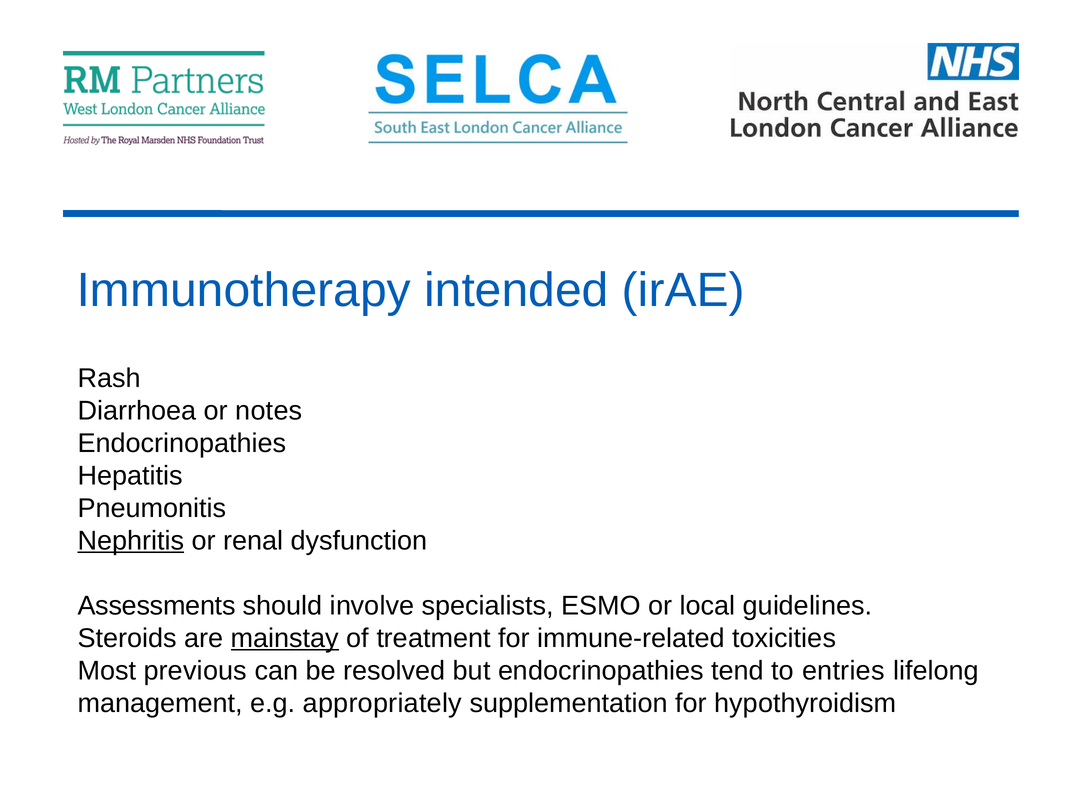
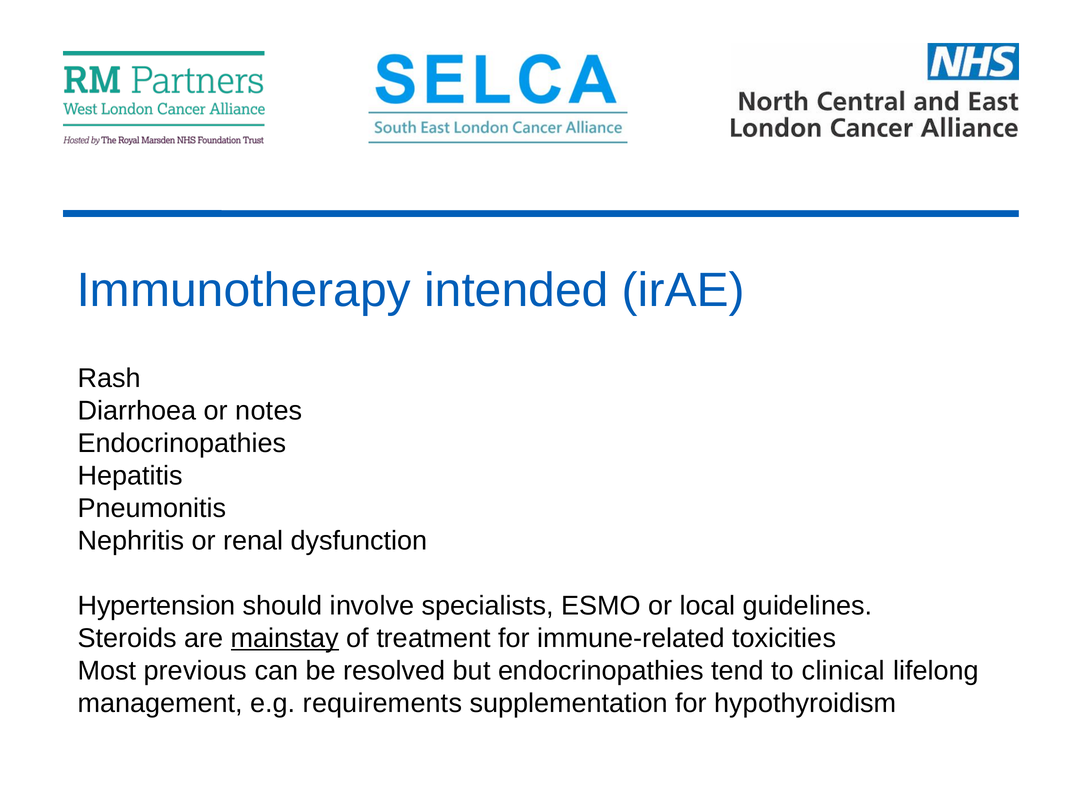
Nephritis underline: present -> none (131, 540)
Assessments: Assessments -> Hypertension (157, 605)
entries: entries -> clinical (843, 670)
appropriately: appropriately -> requirements (382, 703)
